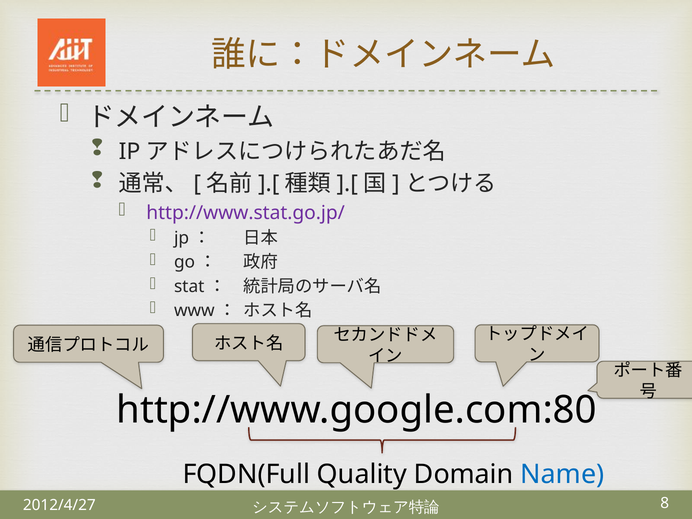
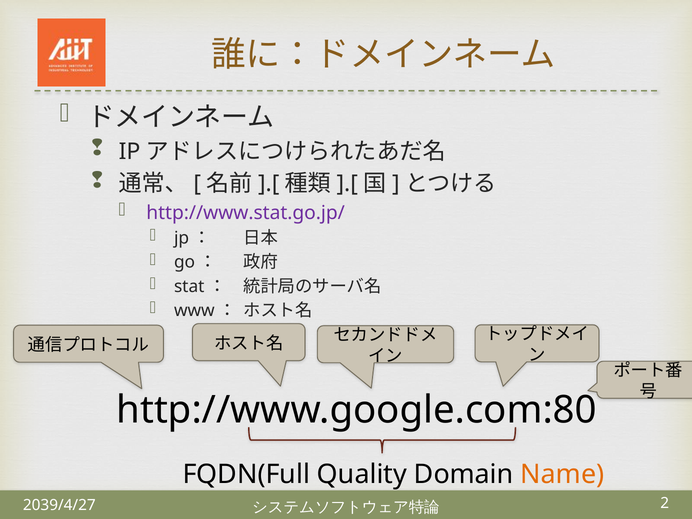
Name colour: blue -> orange (562, 475)
2012/4/27: 2012/4/27 -> 2039/4/27 (59, 505)
8: 8 -> 2 (665, 503)
